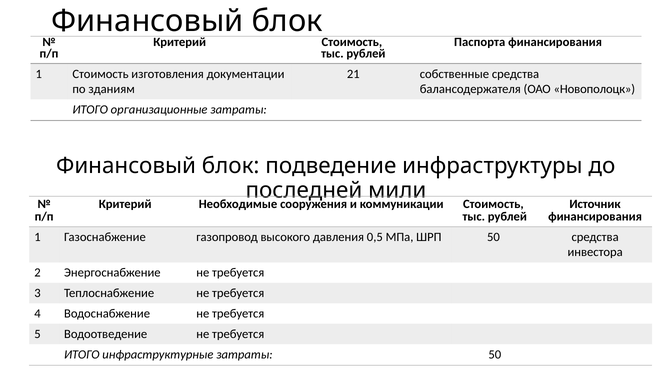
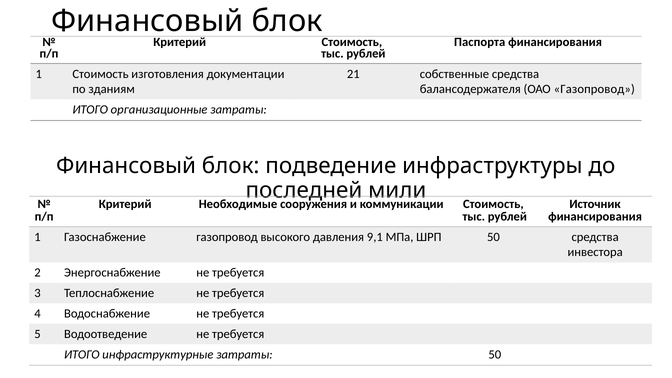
ОАО Новополоцк: Новополоцк -> Газопровод (594, 89)
0,5: 0,5 -> 9,1 (375, 237)
